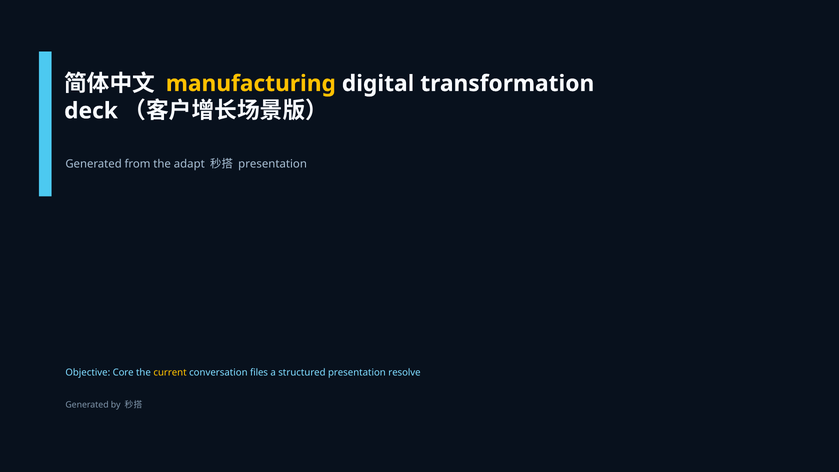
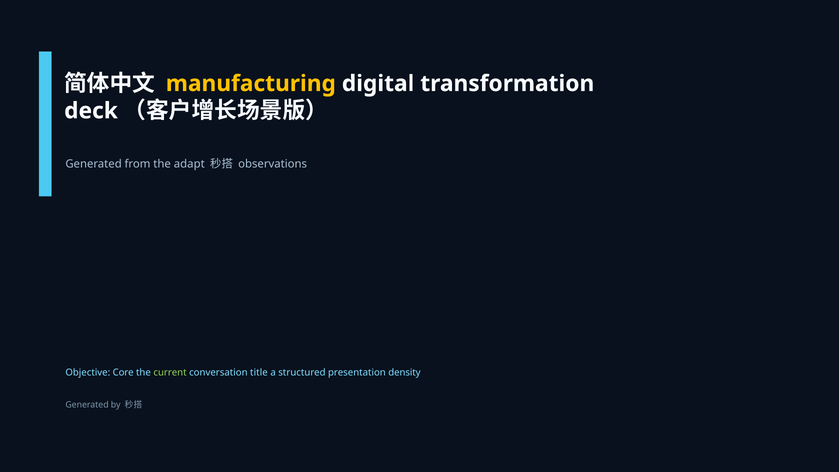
presentation: presentation -> observations (273, 164)
current colour: yellow -> light green (170, 373)
files: files -> title (259, 373)
resolve: resolve -> density (404, 373)
